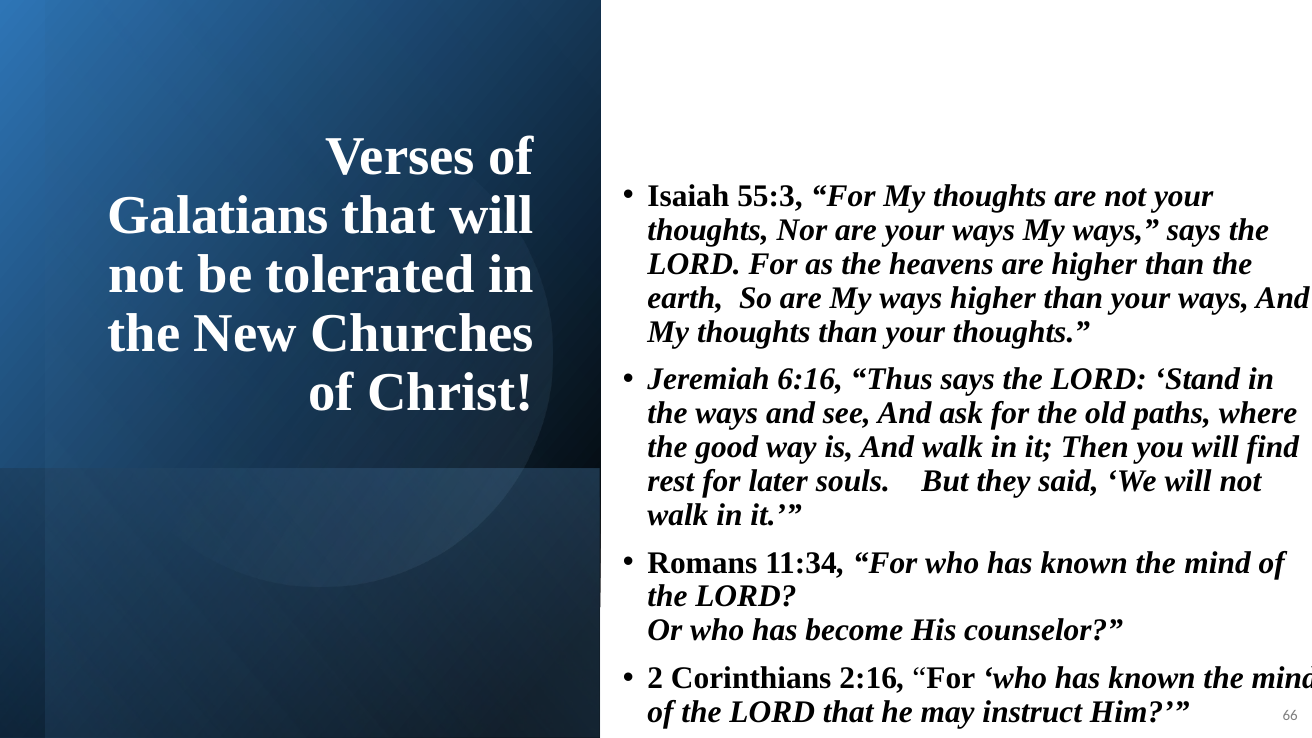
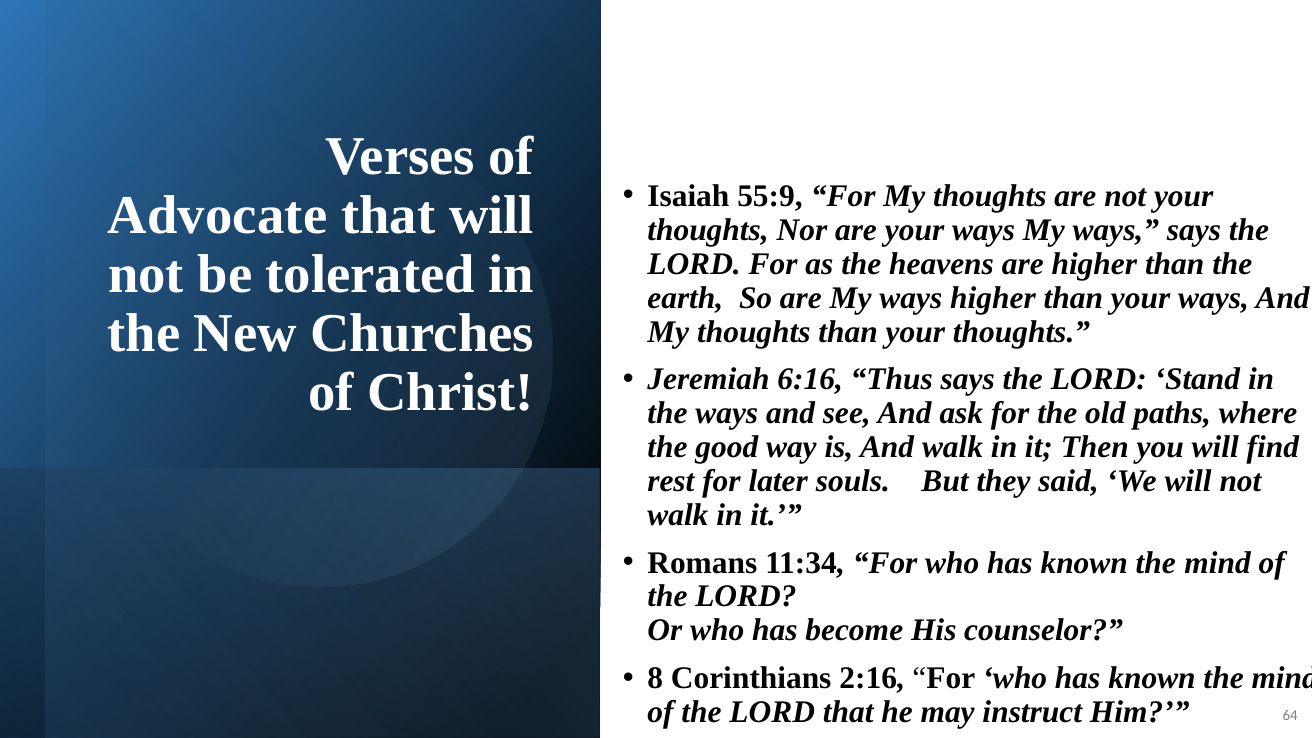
55:3: 55:3 -> 55:9 (770, 196)
Galatians: Galatians -> Advocate (218, 216)
2: 2 -> 8 (655, 678)
66: 66 -> 64 (1290, 715)
